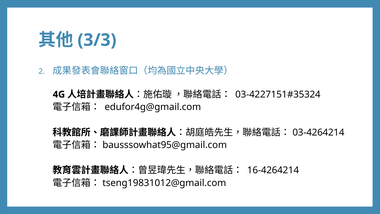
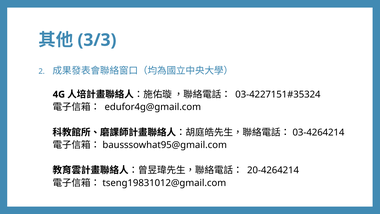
16-4264214: 16-4264214 -> 20-4264214 (273, 170)
